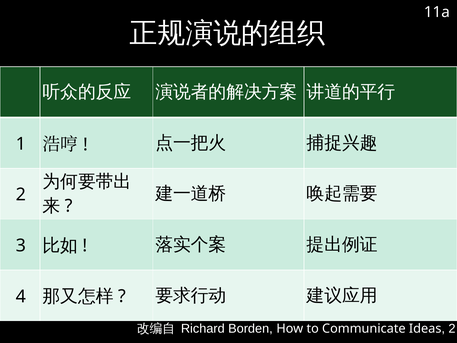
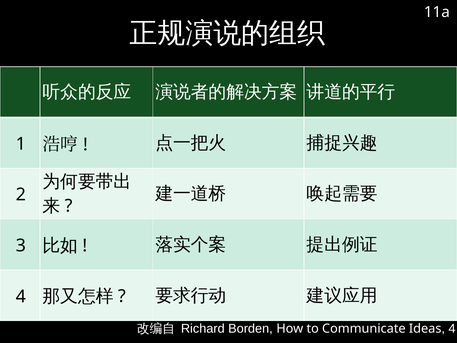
2: 2 -> 4 (452, 328)
